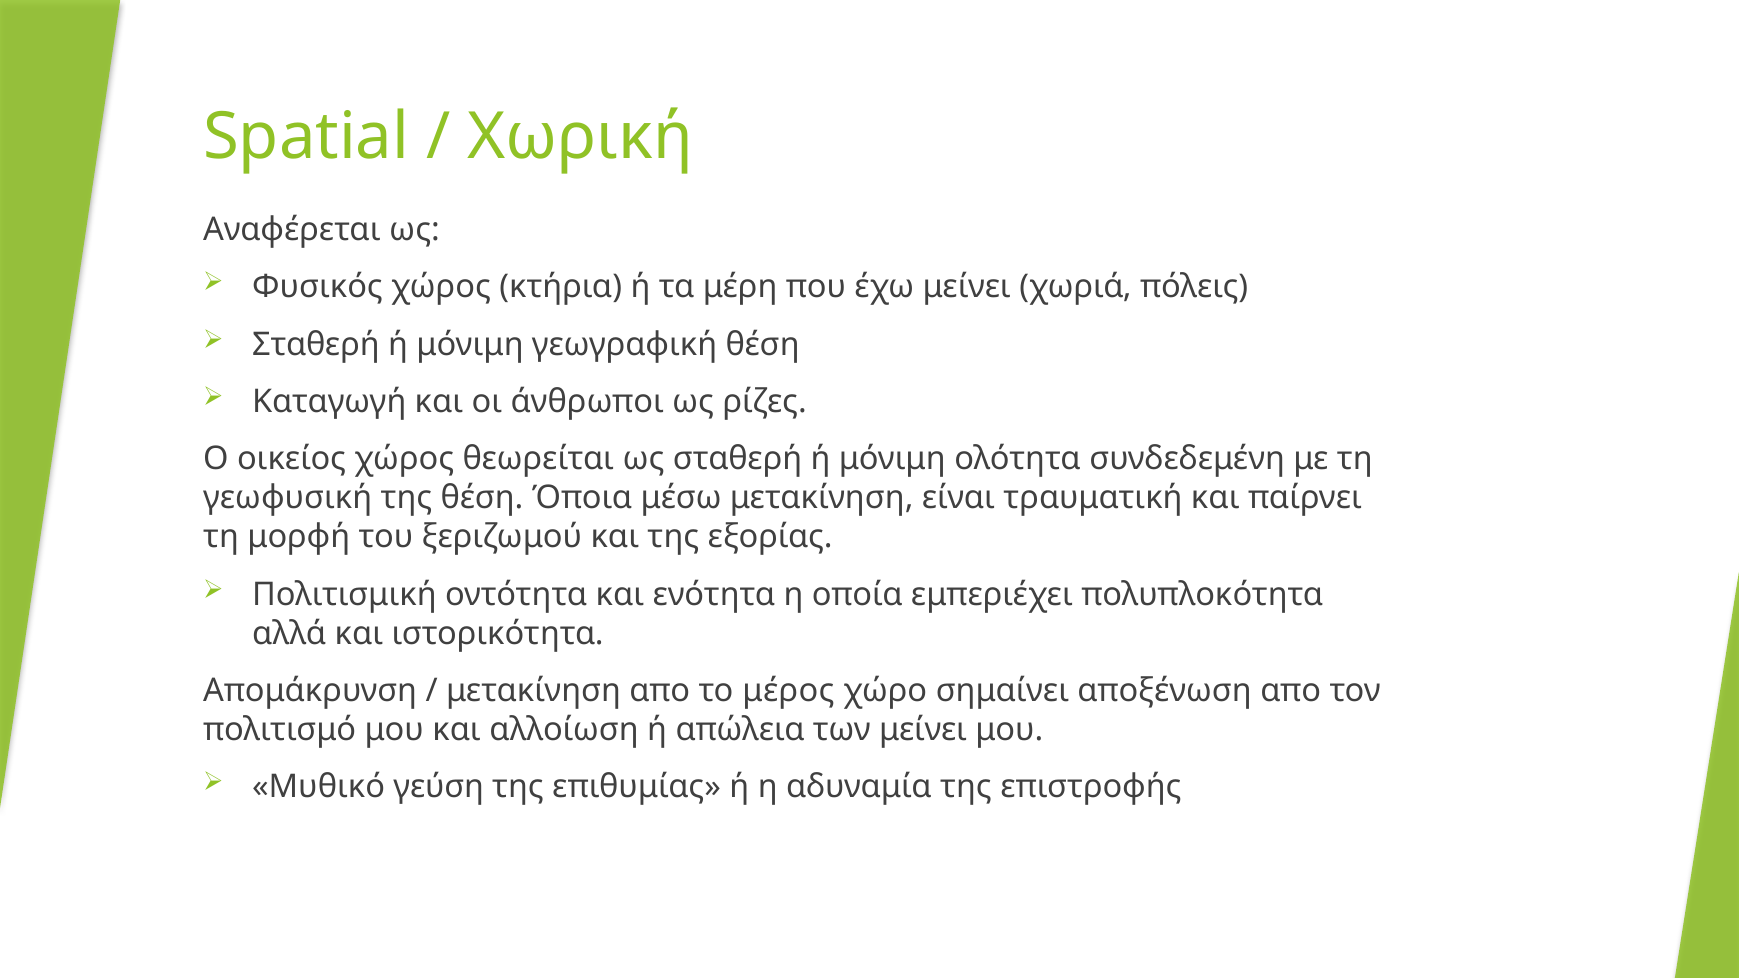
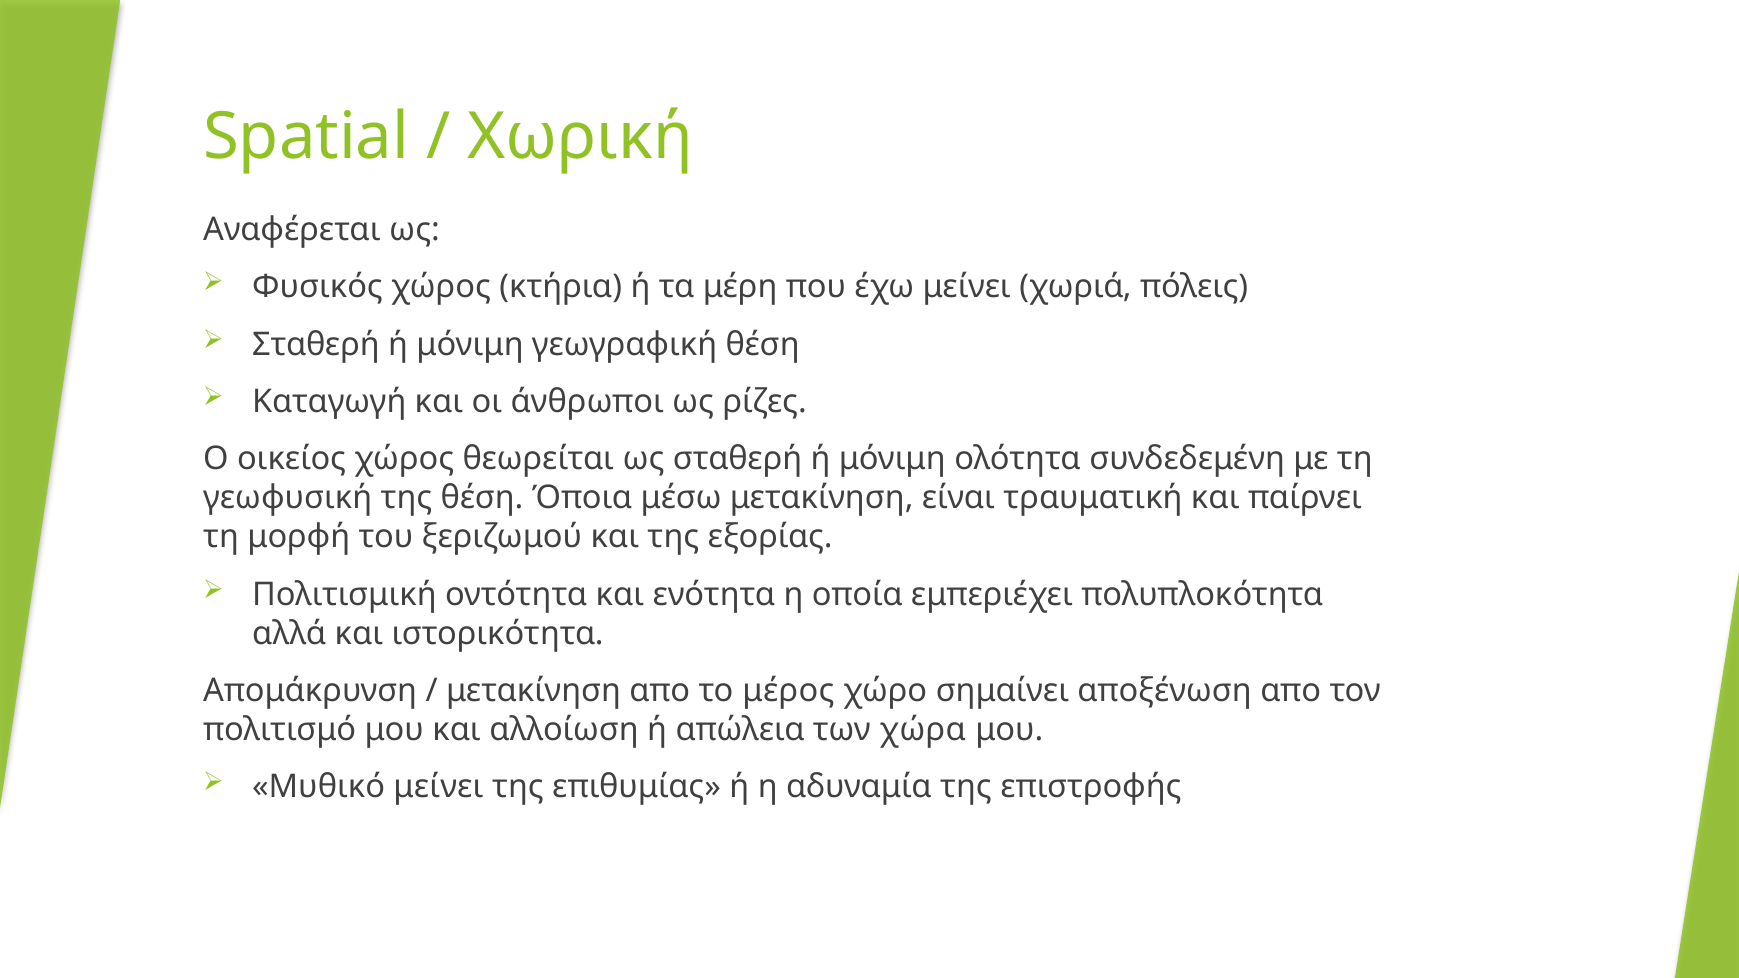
των μείνει: μείνει -> χώρα (923, 730)
Μυθικό γεύση: γεύση -> μείνει (438, 787)
